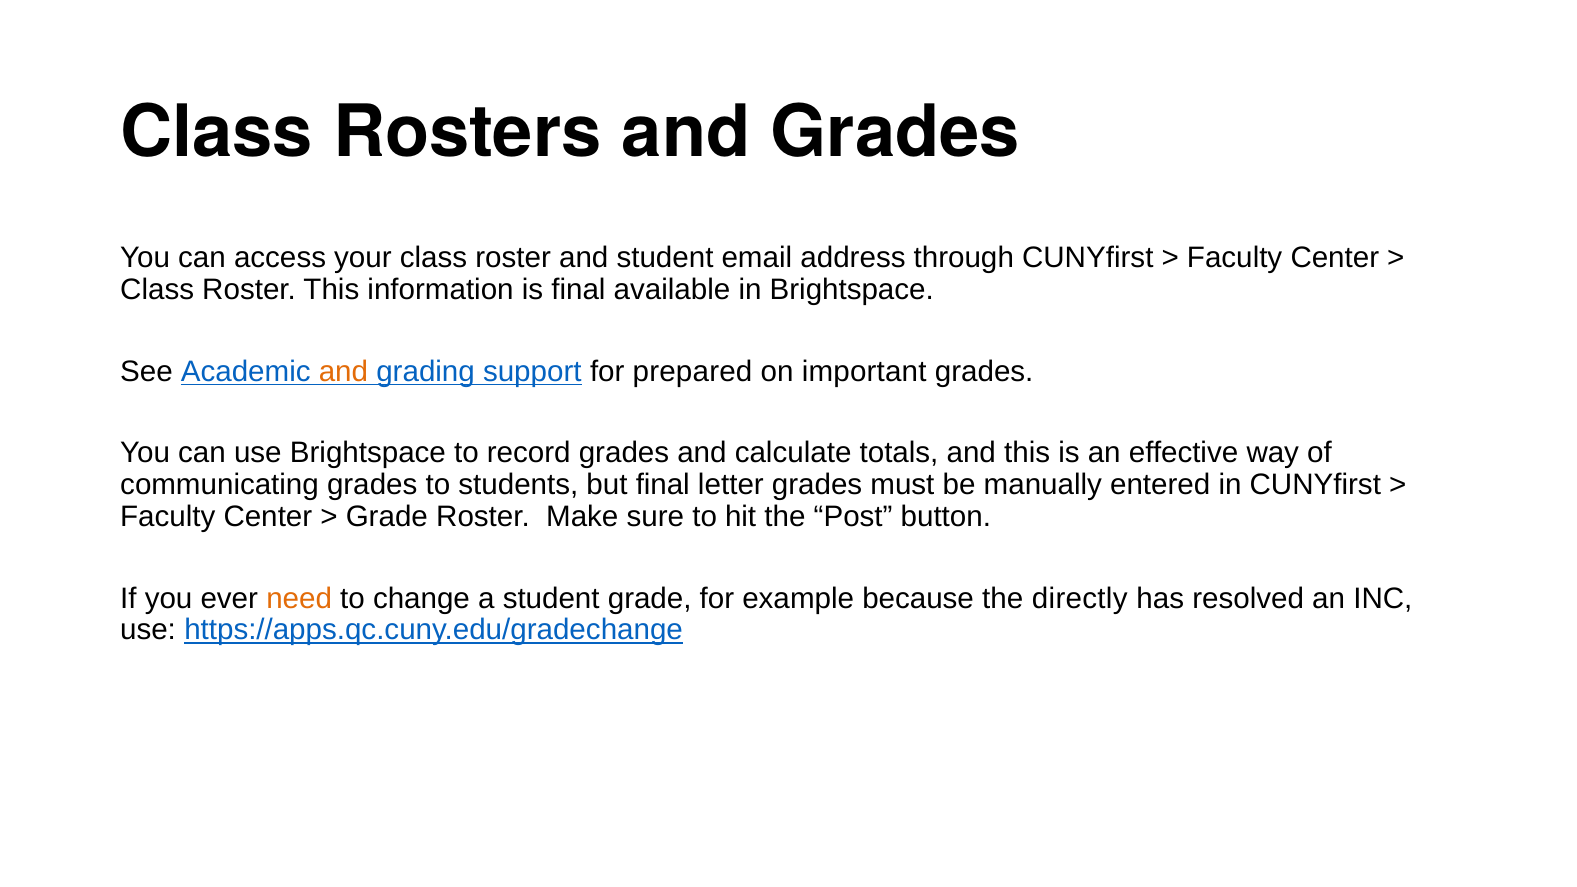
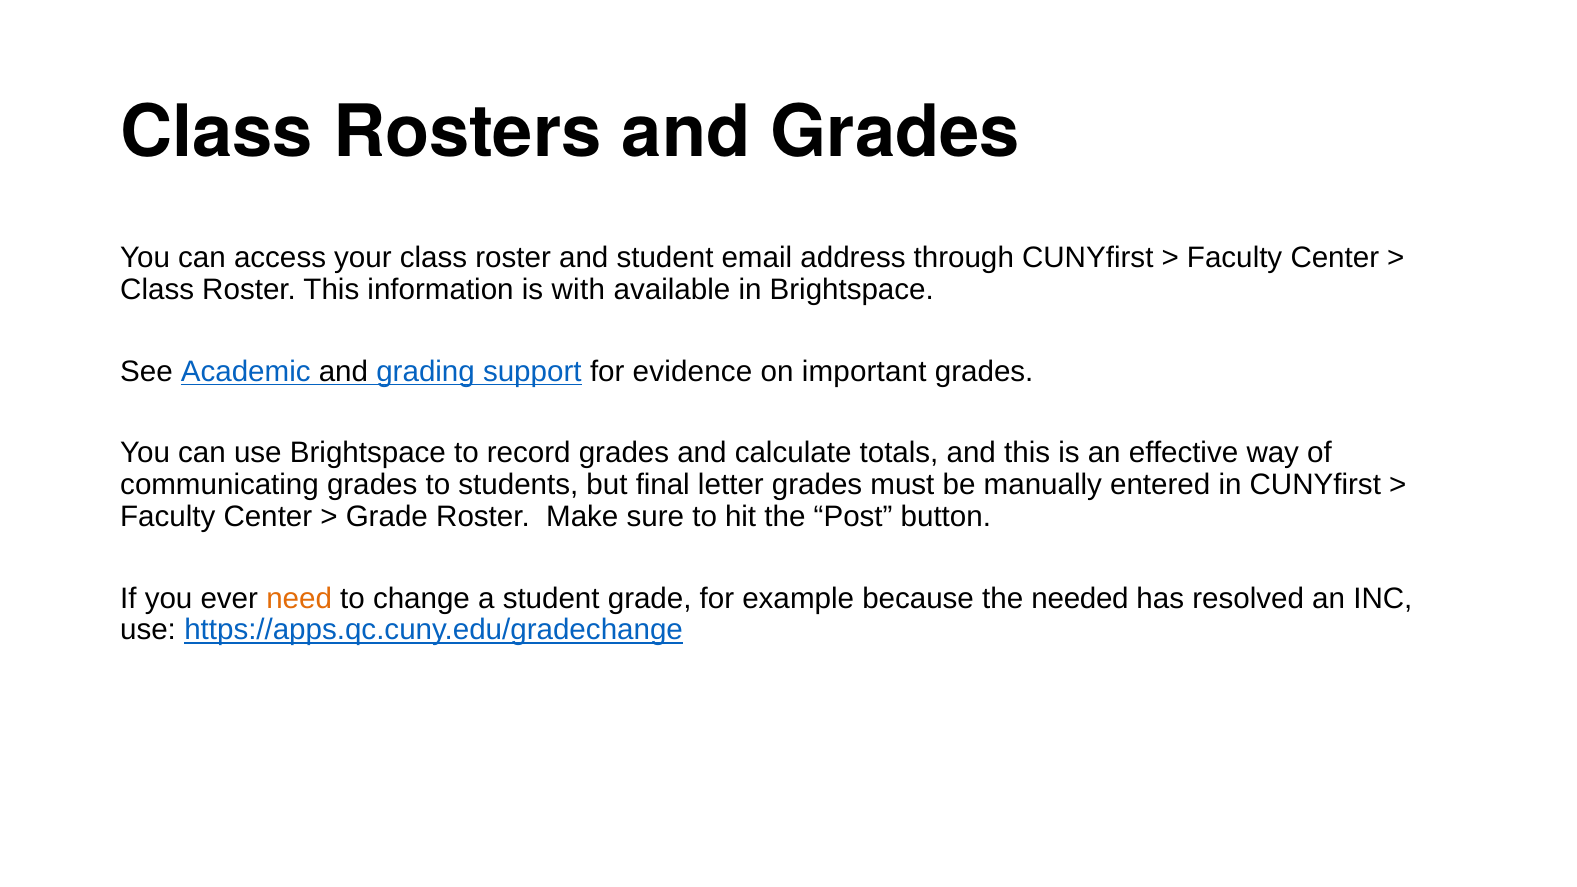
is final: final -> with (578, 290)
and colour: orange -> black (343, 371)
prepared: prepared -> evidence (693, 371)
directly: directly -> needed (1080, 598)
